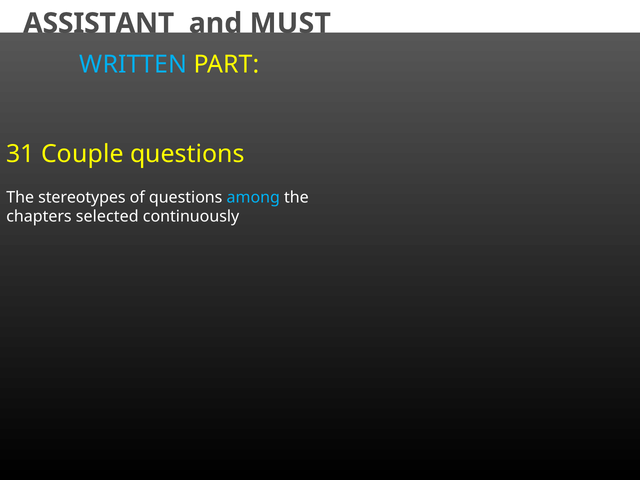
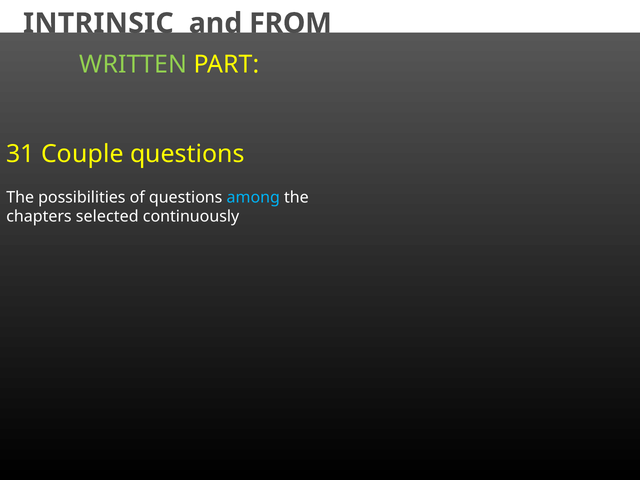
ASSISTANT: ASSISTANT -> INTRINSIC (98, 23)
MUST: MUST -> FROM (291, 23)
WRITTEN colour: light blue -> light green (133, 65)
stereotypes: stereotypes -> possibilities (82, 197)
